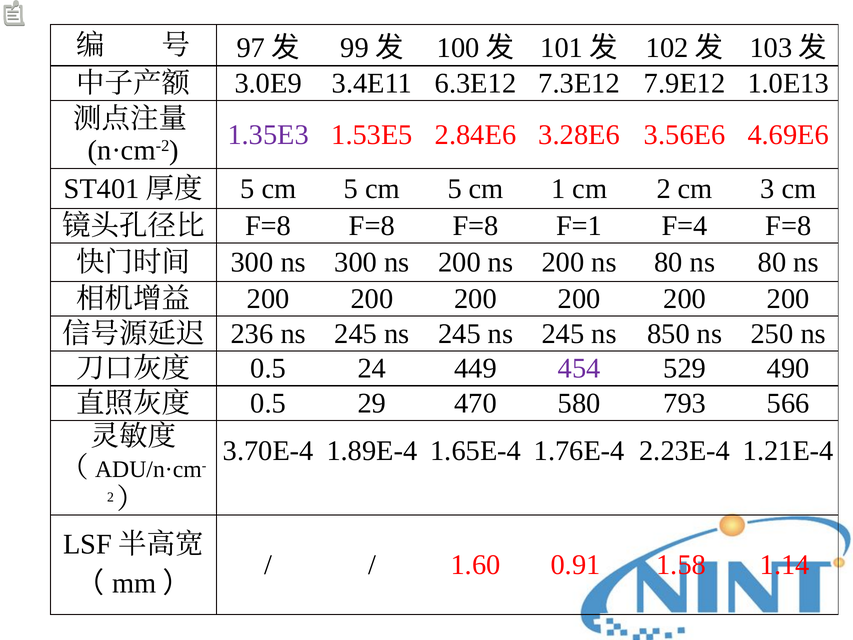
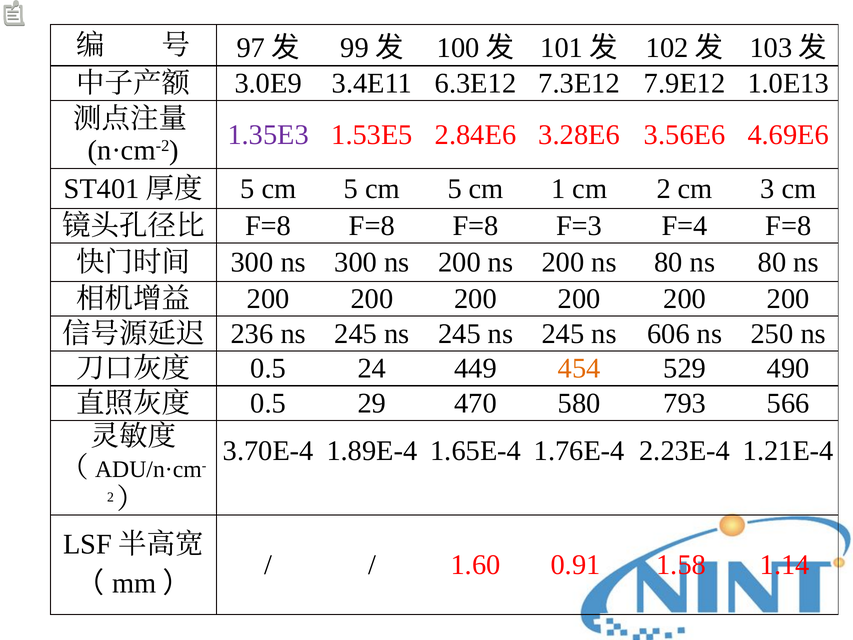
F=1: F=1 -> F=3 (579, 226)
850: 850 -> 606 (668, 334)
454 colour: purple -> orange (579, 368)
